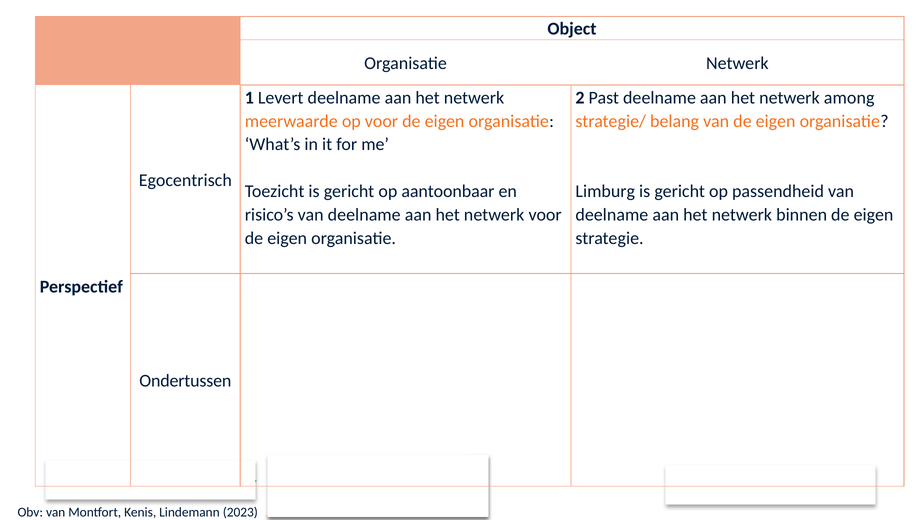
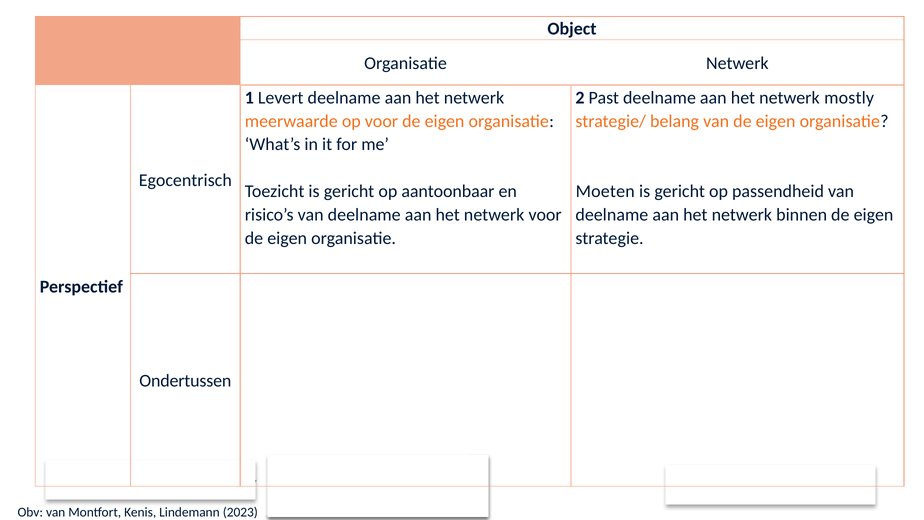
among: among -> mostly (849, 98)
Limburg: Limburg -> Moeten (605, 191)
